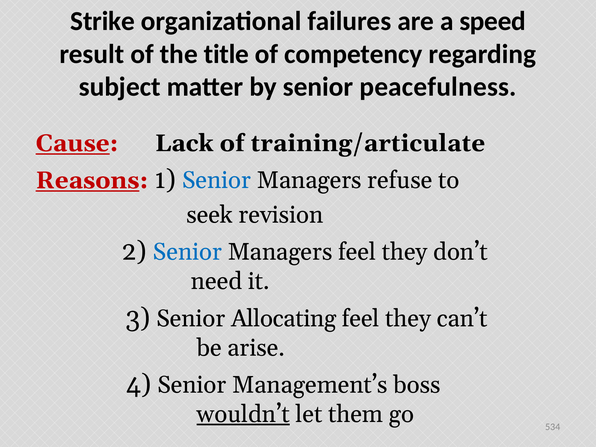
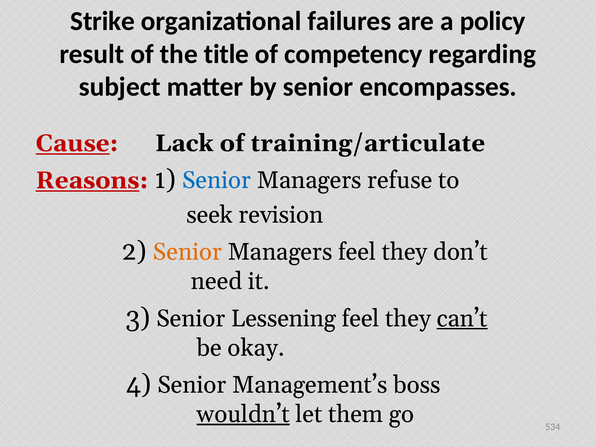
speed: speed -> policy (493, 21)
peacefulness: peacefulness -> encompasses (438, 87)
Senior colour: blue -> orange (187, 252)
Allocating: Allocating -> Lessening (284, 318)
can’t underline: none -> present (462, 318)
arise: arise -> okay (256, 348)
